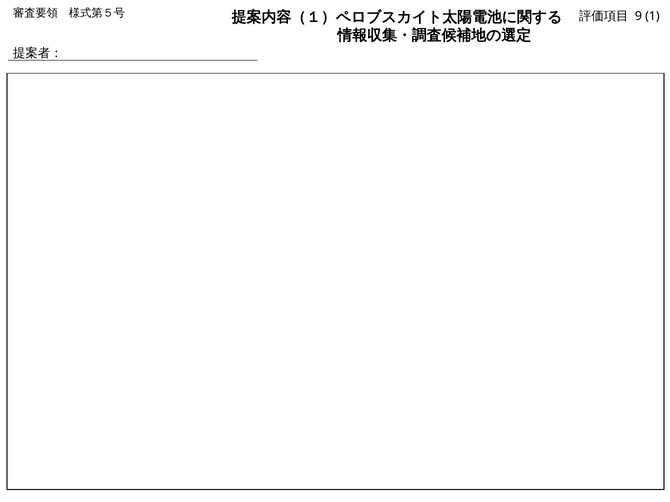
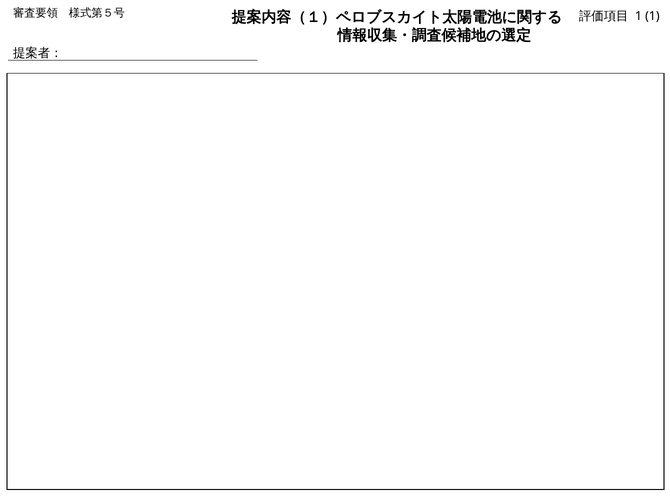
9: 9 -> 1 (639, 16)
